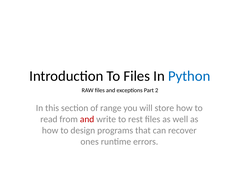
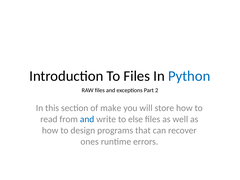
range: range -> make (111, 108)
and colour: red -> blue (87, 119)
rest: rest -> else (136, 119)
